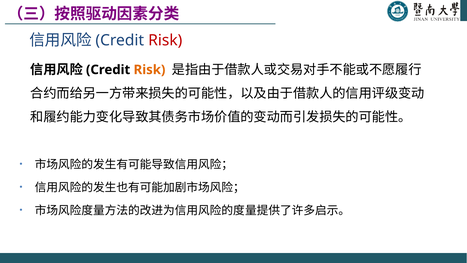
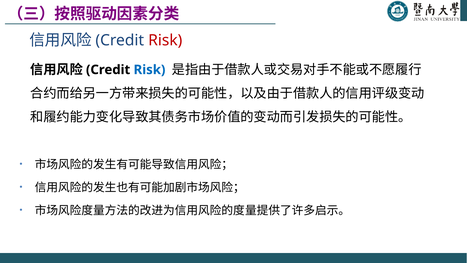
Risk colour: orange -> blue (149, 70)
